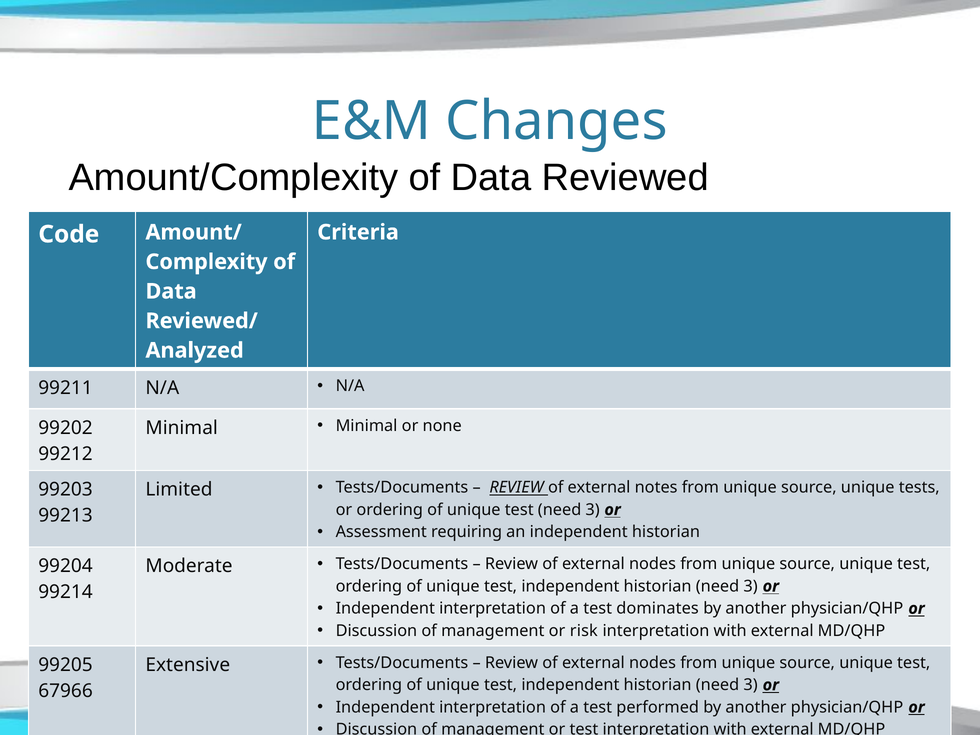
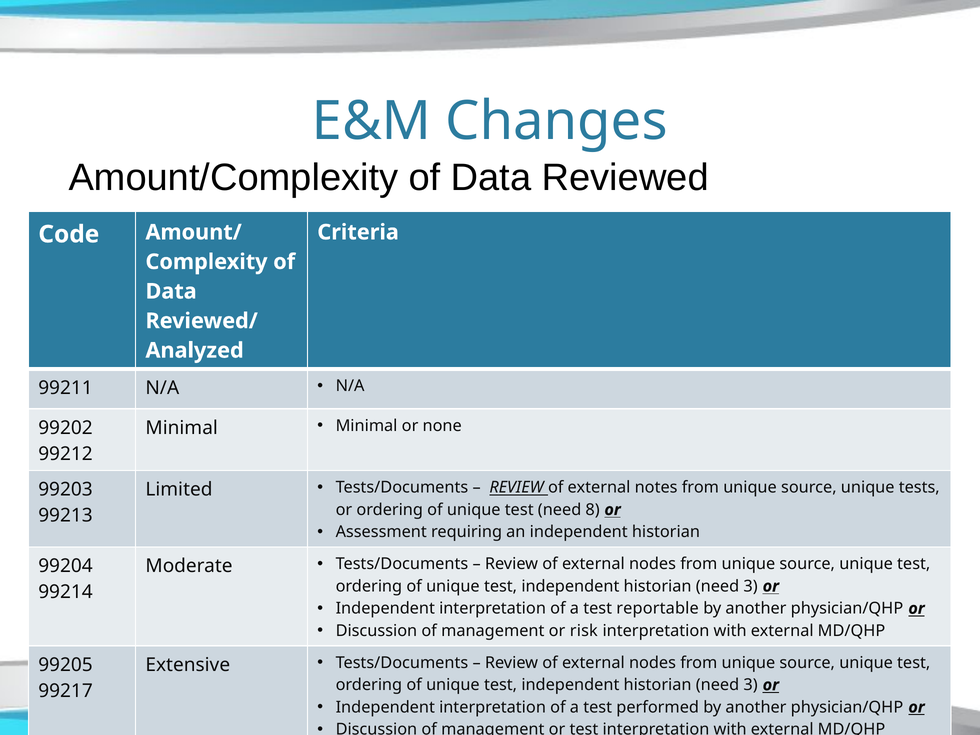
test need 3: 3 -> 8 (593, 510)
dominates: dominates -> reportable (658, 608)
67966: 67966 -> 99217 (66, 691)
